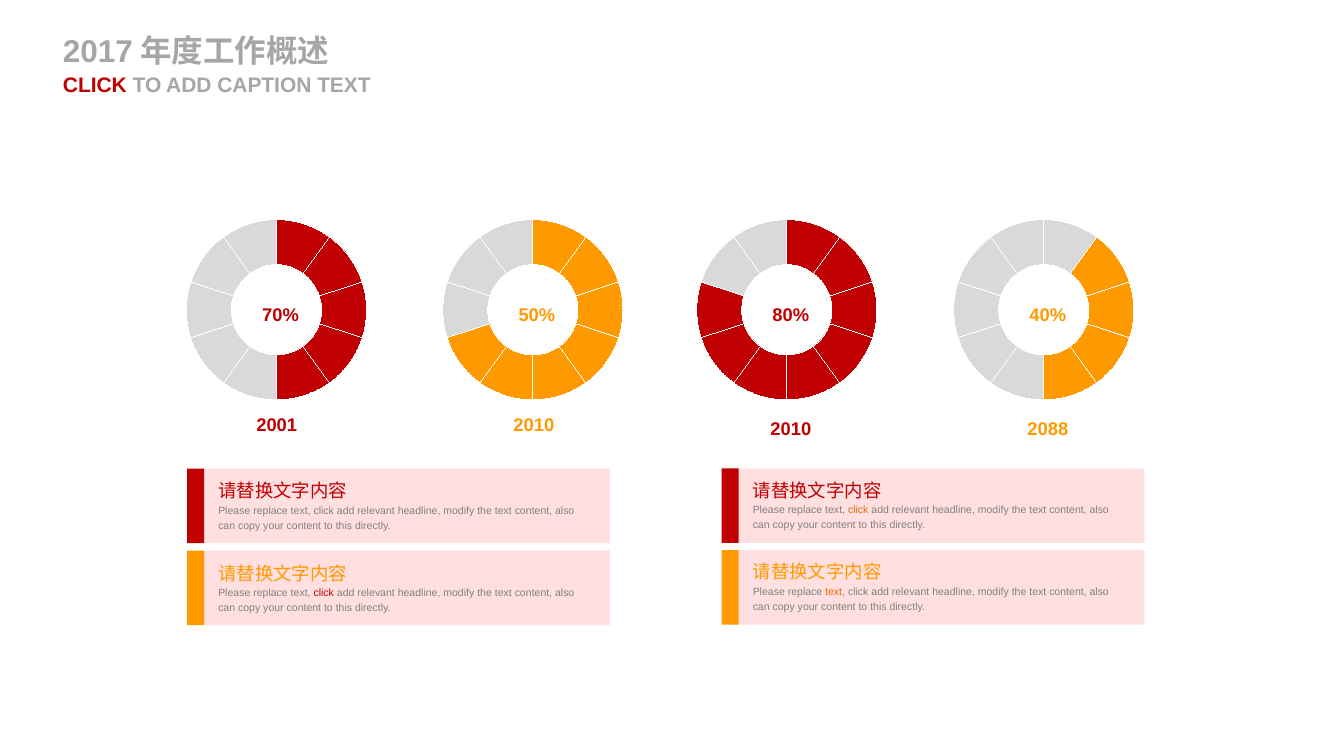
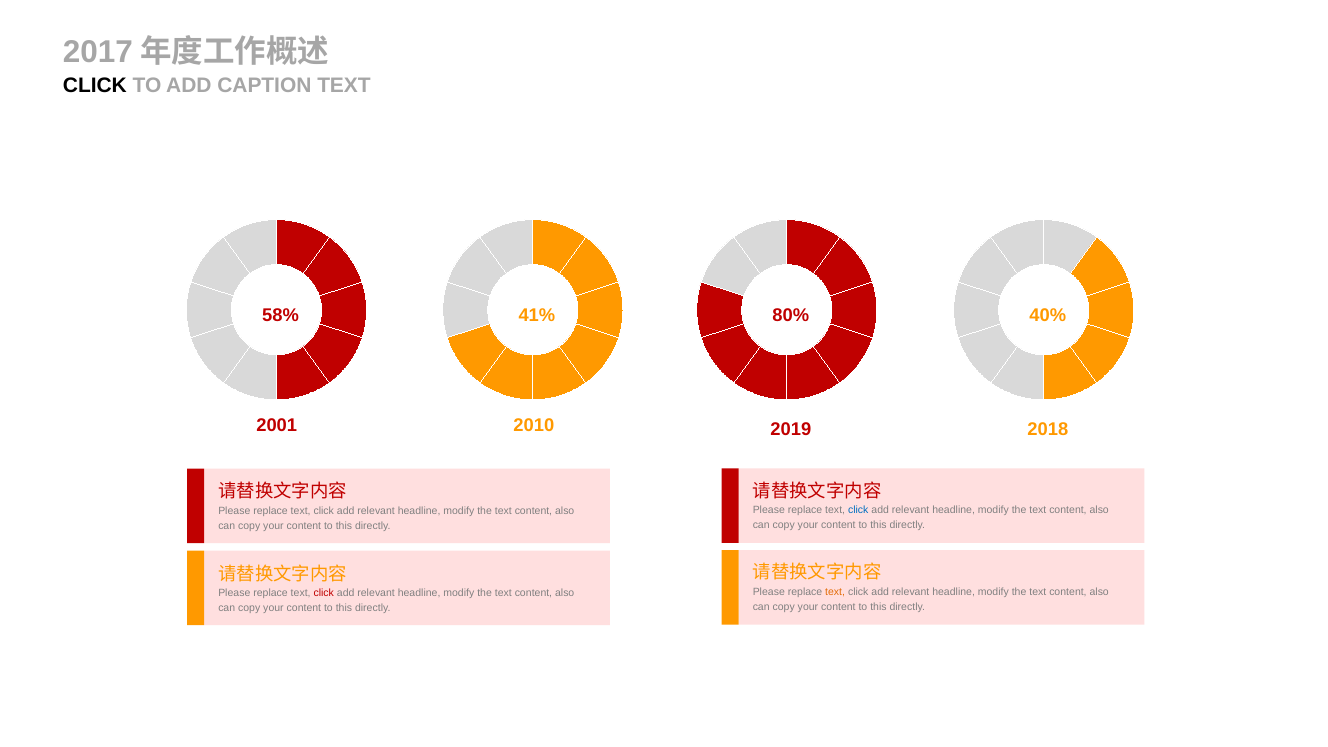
CLICK colour: red -> black (95, 85)
70%: 70% -> 58% (281, 315)
50%: 50% -> 41% (537, 315)
2010: 2010 -> 2019 (791, 429)
2088: 2088 -> 2018 (1048, 429)
click colour: orange -> blue (858, 510)
